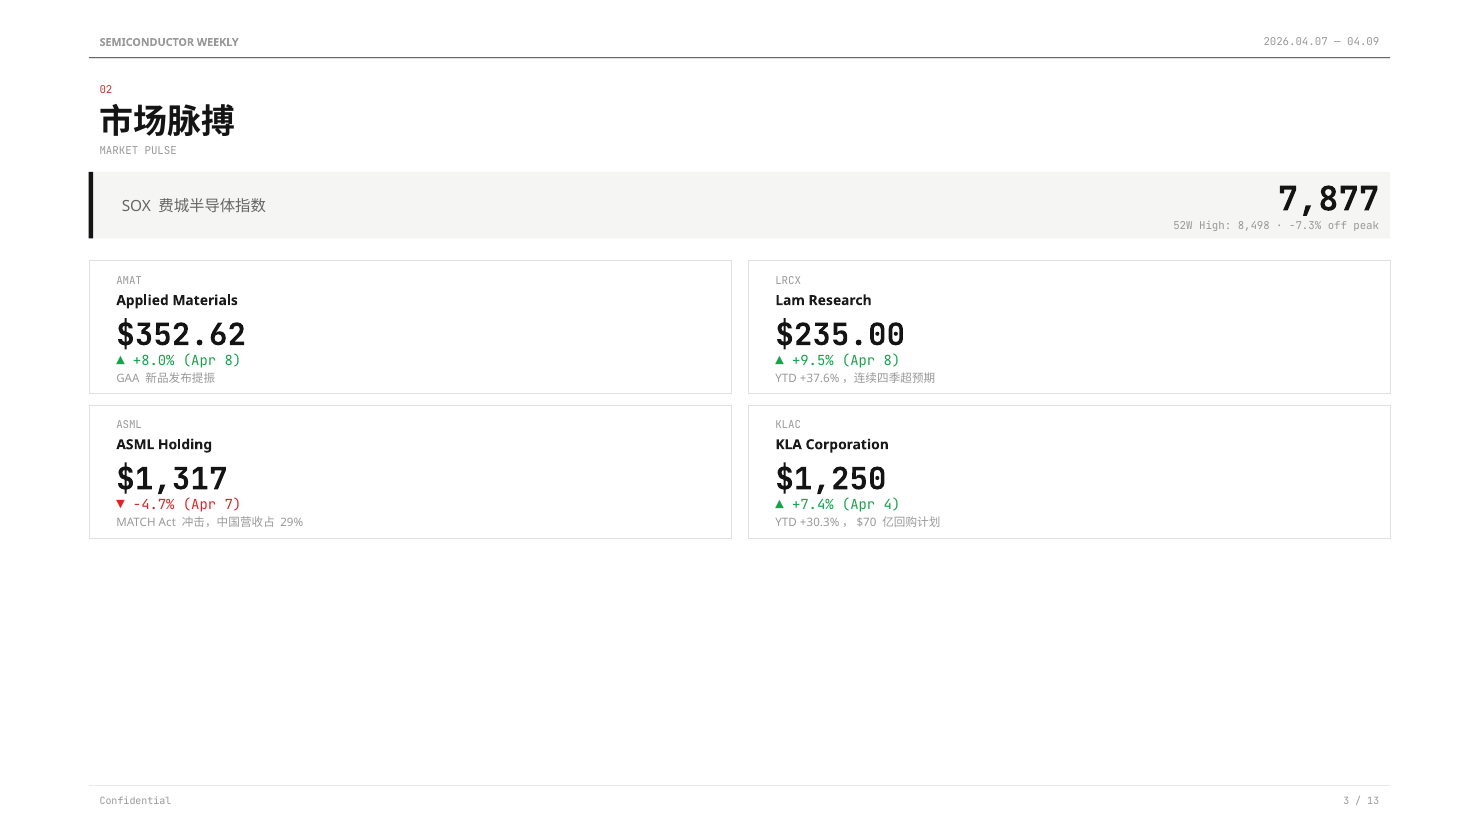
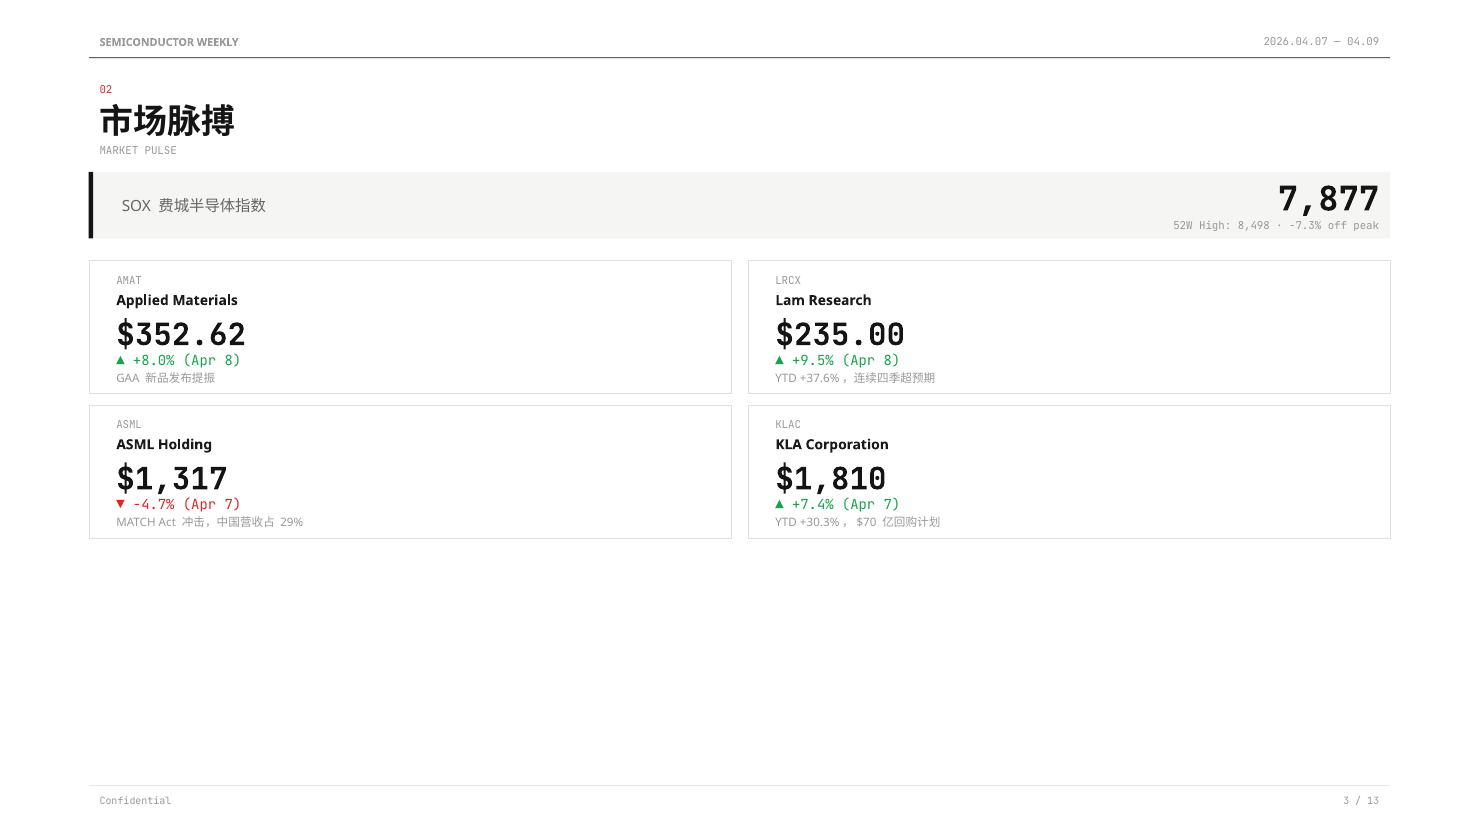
$1,250: $1,250 -> $1,810 (831, 479)
+7.4% Apr 4: 4 -> 7 (892, 505)
